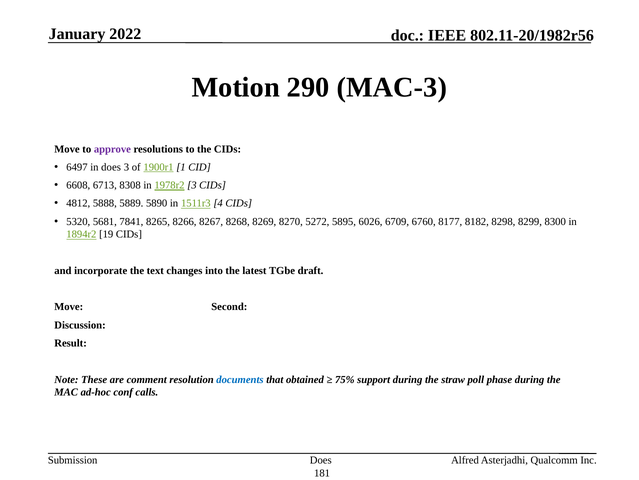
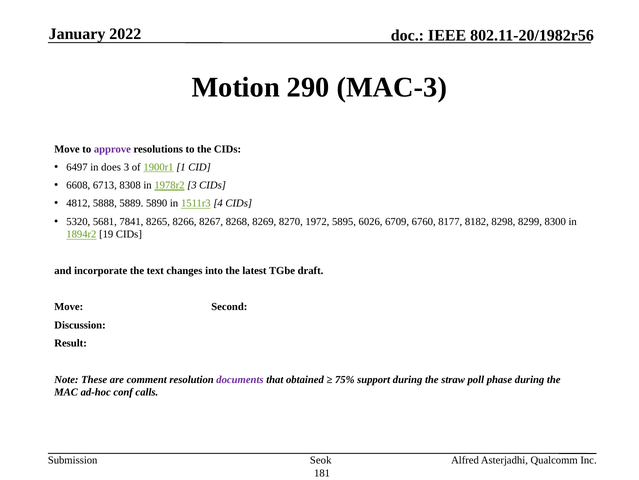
5272: 5272 -> 1972 (317, 221)
documents colour: blue -> purple (240, 379)
Does: Does -> Seok (321, 460)
